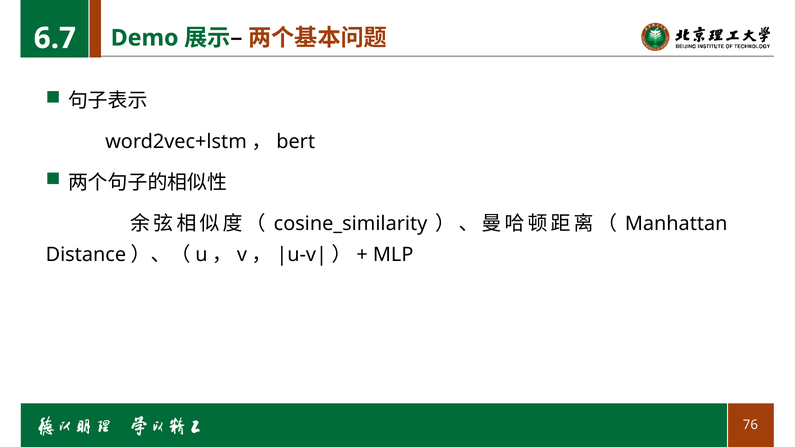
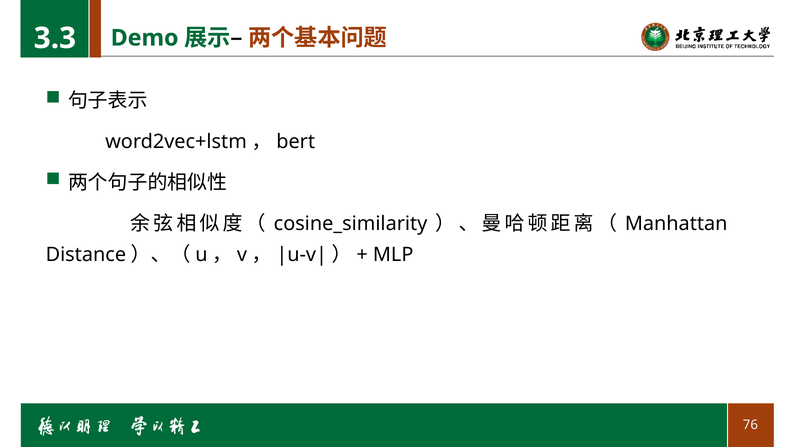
6.7: 6.7 -> 3.3 (55, 38)
